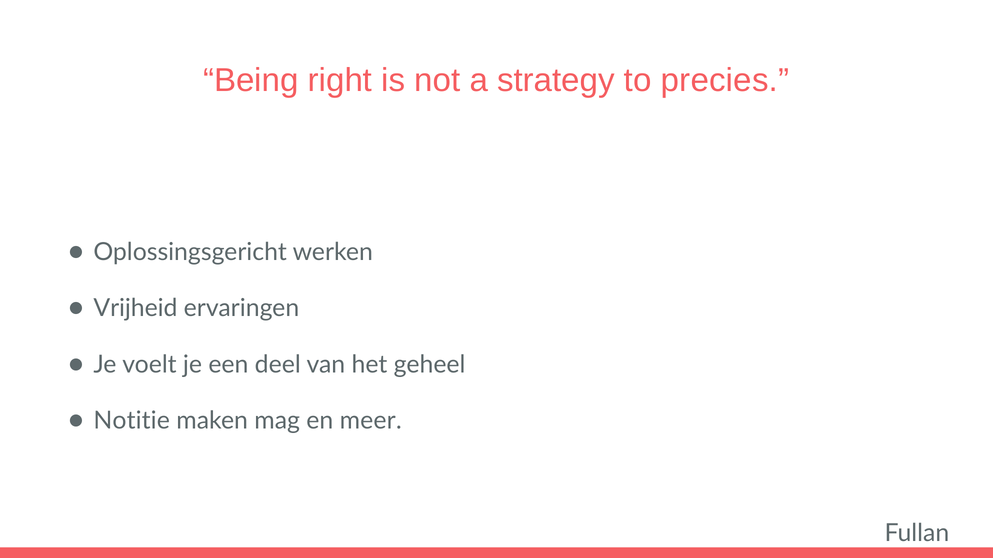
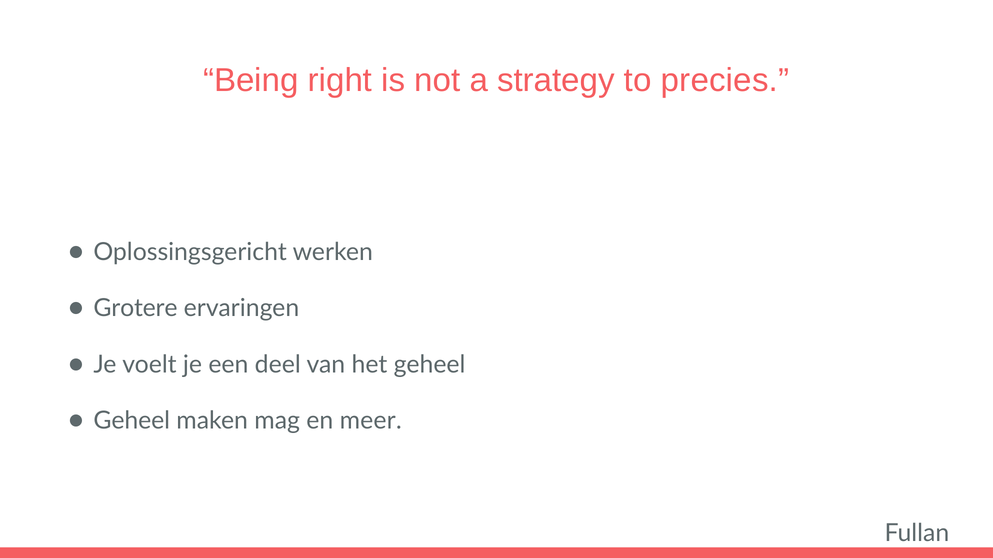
Vrijheid: Vrijheid -> Grotere (135, 308)
Notitie: Notitie -> Geheel (132, 421)
